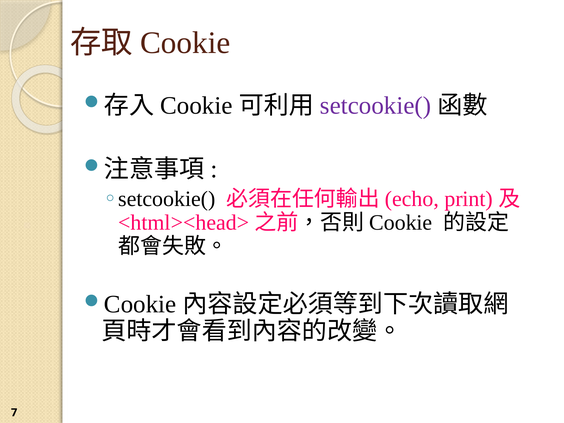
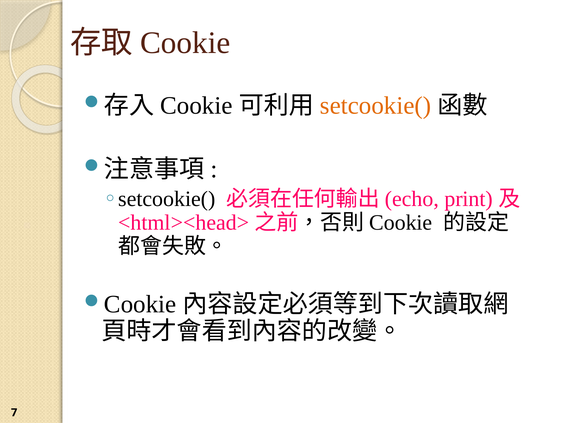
setcookie( colour: purple -> orange (376, 106)
